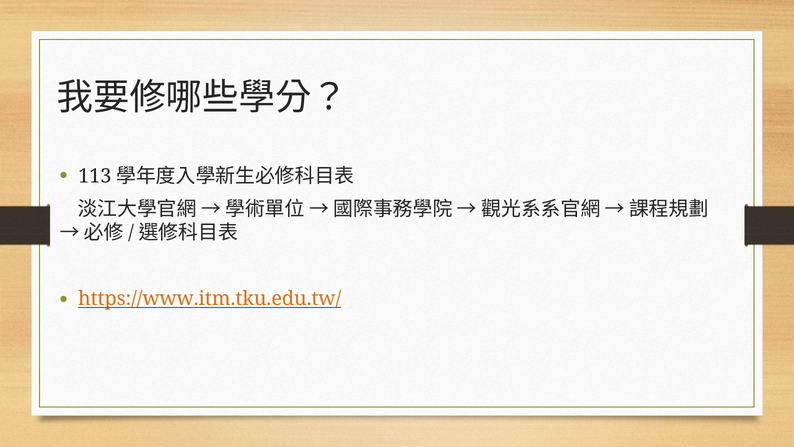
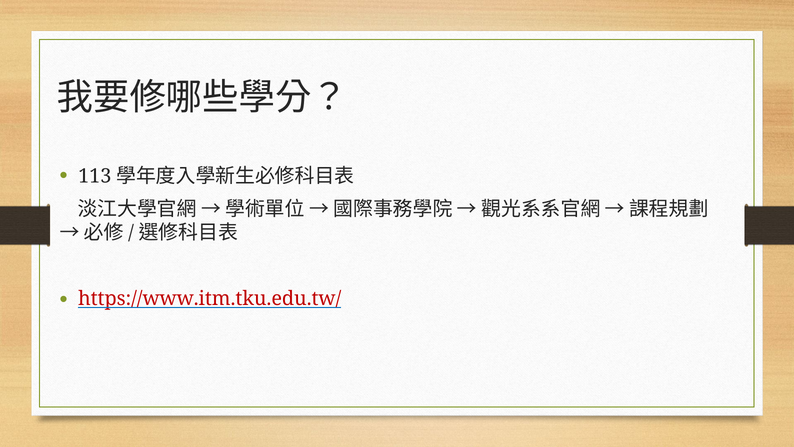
https://www.itm.tku.edu.tw/ colour: orange -> red (210, 298)
